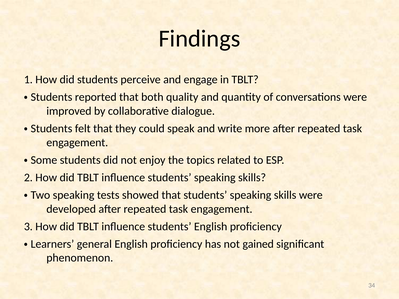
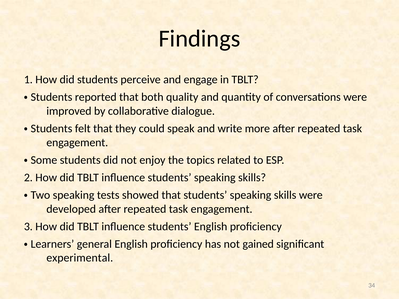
phenomenon: phenomenon -> experimental (80, 258)
